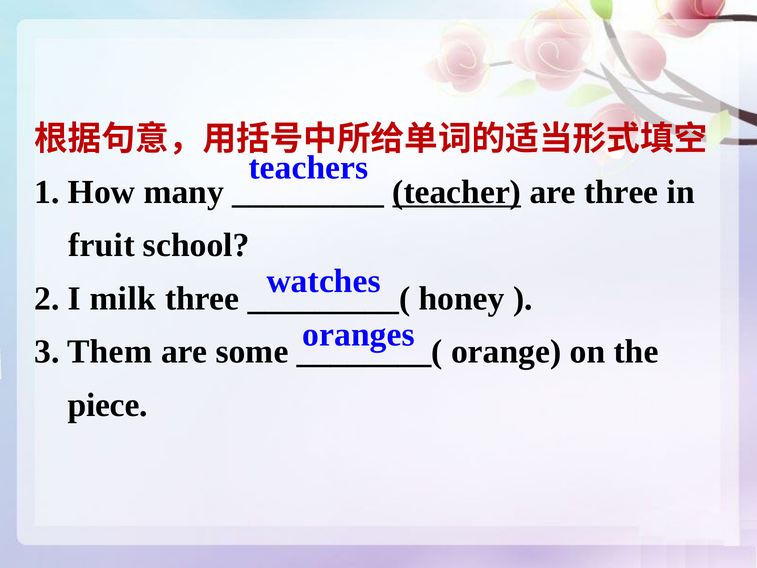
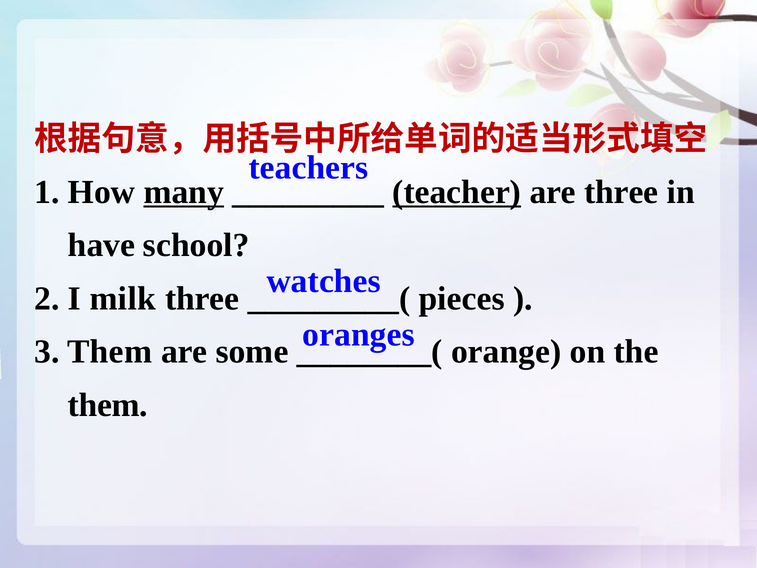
many underline: none -> present (184, 192)
fruit: fruit -> have (102, 245)
honey: honey -> pieces (462, 298)
piece: piece -> them (108, 405)
